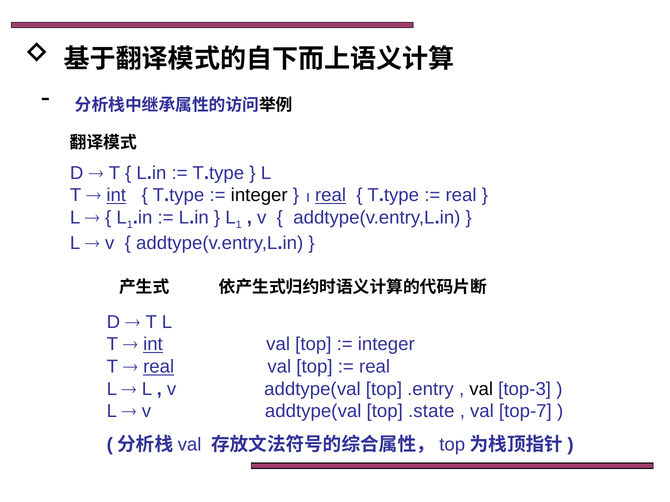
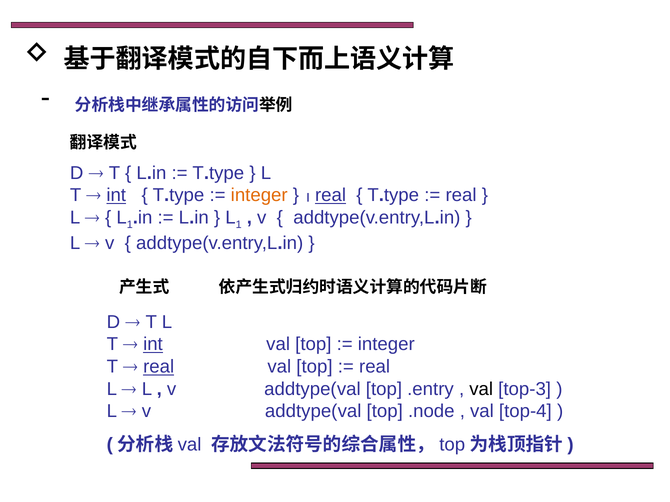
integer colour: black -> orange (259, 196)
.state: .state -> .node (431, 412)
top-7: top-7 -> top-4 (525, 412)
